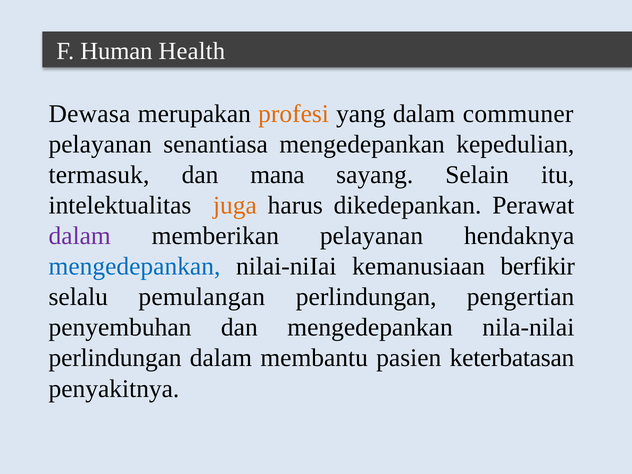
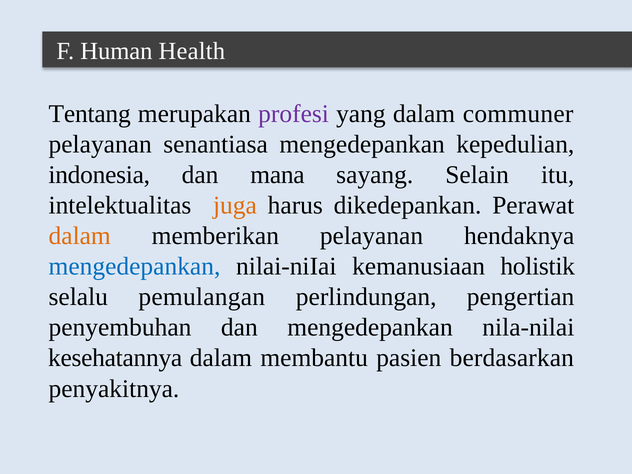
Dewasa: Dewasa -> Tentang (90, 114)
profesi colour: orange -> purple (294, 114)
termasuk: termasuk -> indonesia (99, 175)
dalam colour: purple -> orange (80, 236)
berfikir: berfikir -> holistik (538, 266)
perlindungan: perlindungan -> kesehatannya (115, 358)
keterbatasan: keterbatasan -> berdasarkan (512, 358)
